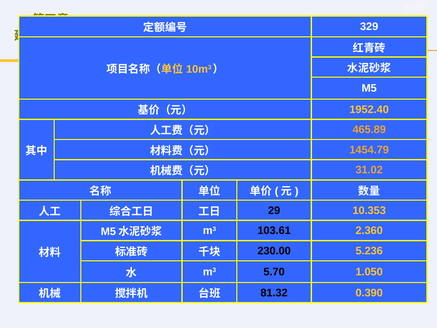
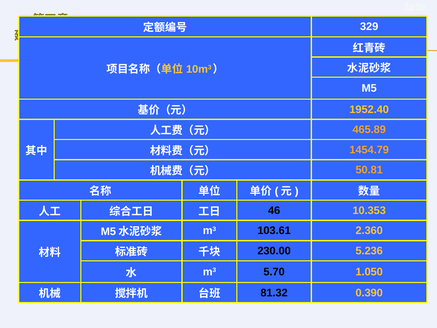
31.02: 31.02 -> 50.81 (369, 170)
29: 29 -> 46 (274, 210)
